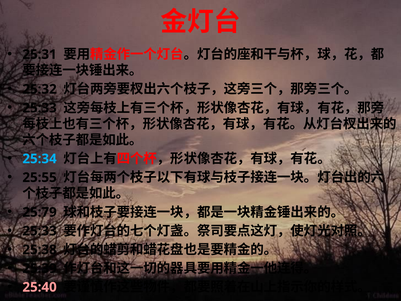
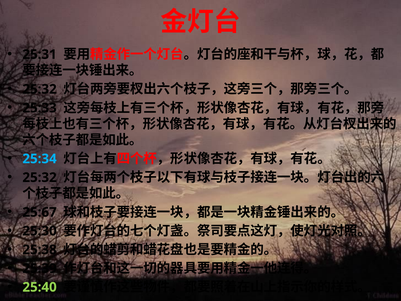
25:55: 25:55 -> 25:32 (40, 177)
25:79: 25:79 -> 25:67 (40, 212)
25:33: 25:33 -> 25:30 (40, 231)
25:40 colour: pink -> light green (40, 287)
